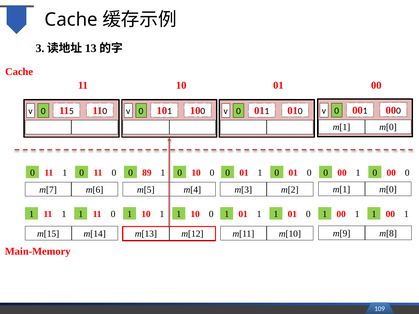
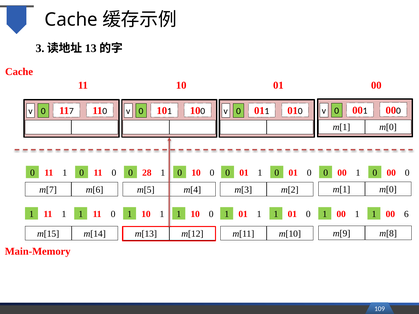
5: 5 -> 7 (71, 111)
89: 89 -> 28 (147, 173)
1: 1 -> 6 (406, 214)
